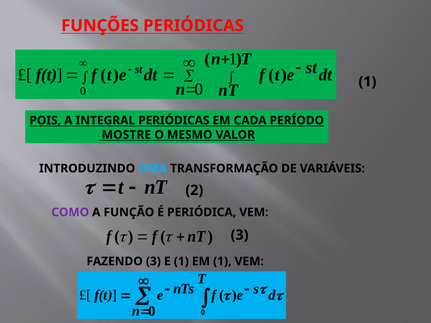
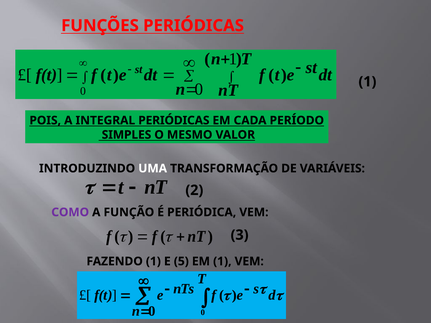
MOSTRE: MOSTRE -> SIMPLES (127, 135)
UMA colour: light blue -> white (153, 169)
FAZENDO 3: 3 -> 1 (153, 262)
E 1: 1 -> 5 (181, 262)
